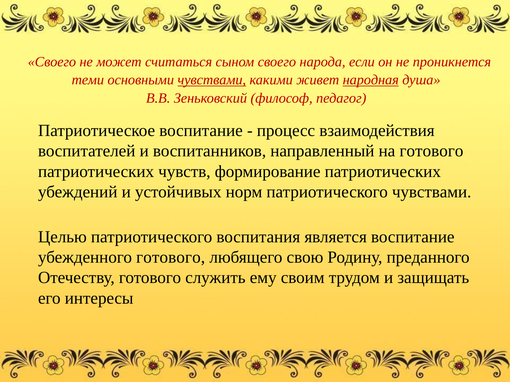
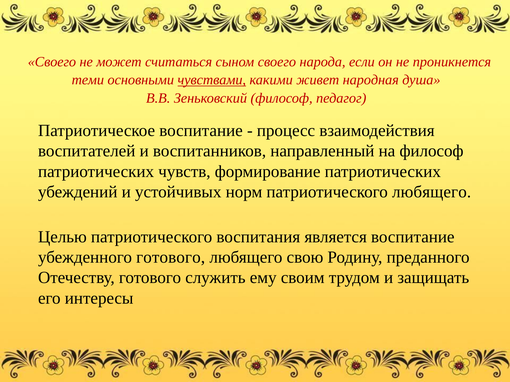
народная underline: present -> none (371, 80)
на готового: готового -> философ (432, 151)
патриотического чувствами: чувствами -> любящего (432, 192)
